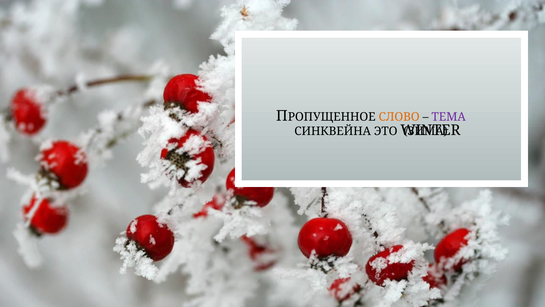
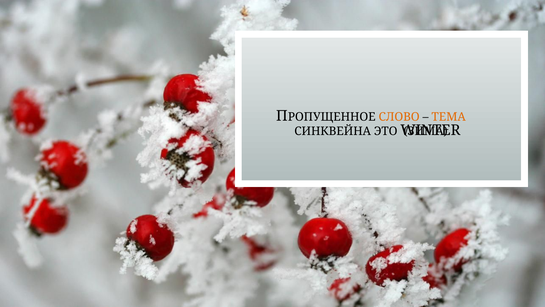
ТЕМА colour: purple -> orange (449, 117)
